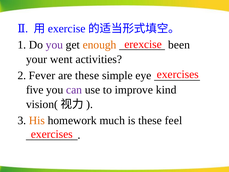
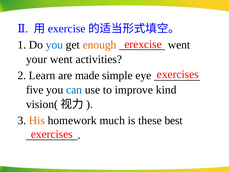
you colour: purple -> blue (54, 45)
been: been -> went (179, 45)
Fever: Fever -> Learn (42, 75)
are these: these -> made (87, 75)
can colour: purple -> blue (74, 90)
feel: feel -> best (174, 120)
